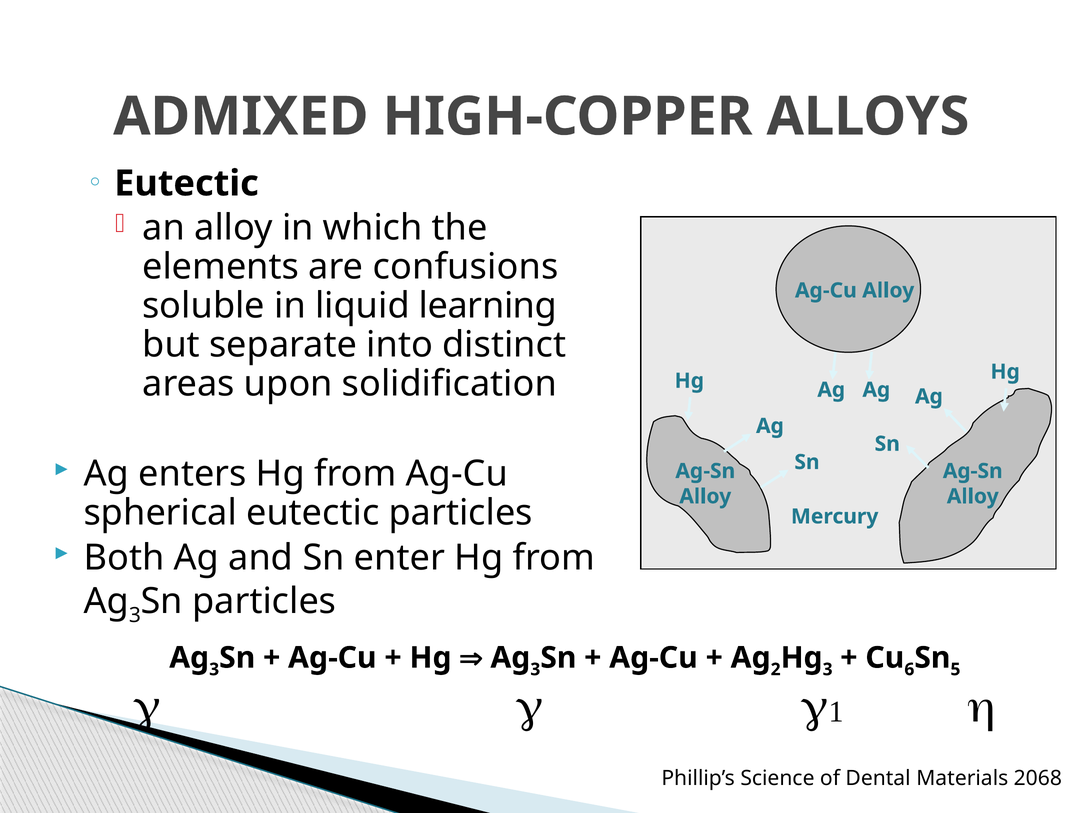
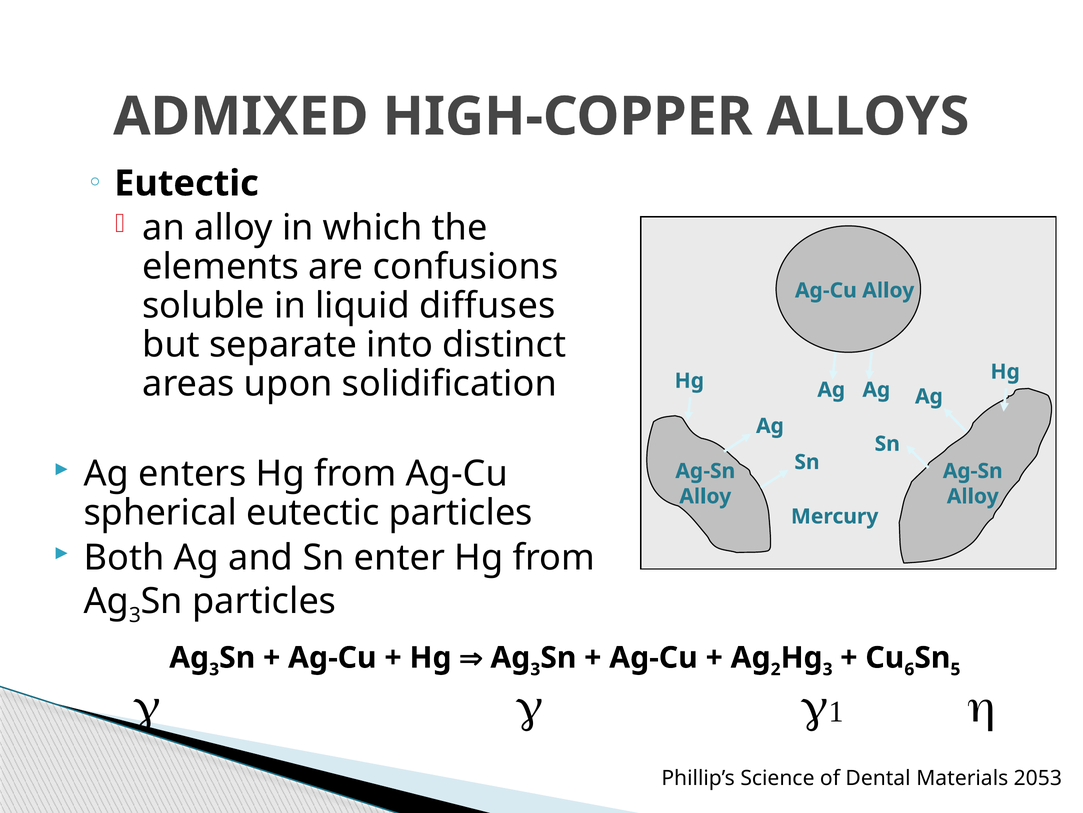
learning: learning -> diffuses (488, 305)
2068: 2068 -> 2053 (1038, 778)
